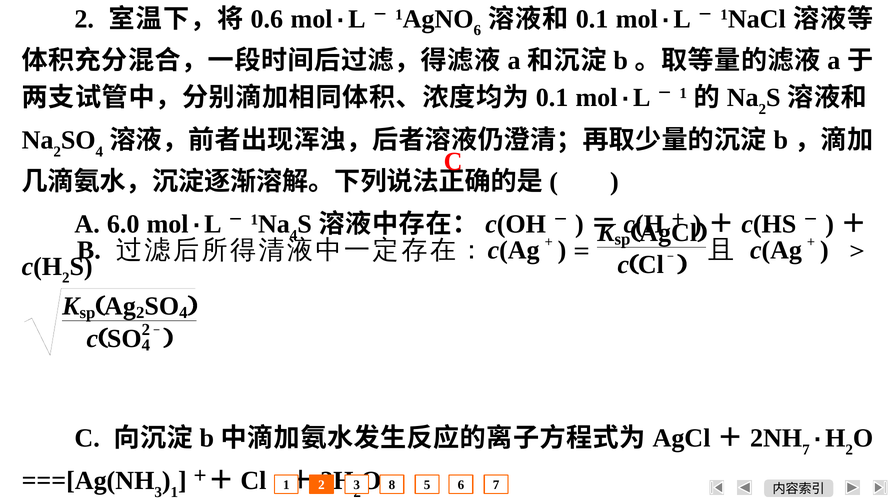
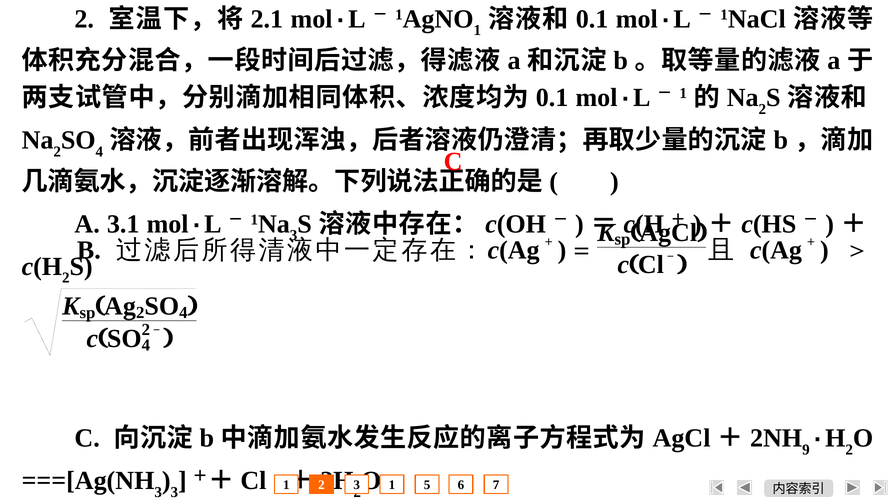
0.6: 0.6 -> 2.1 (267, 19)
6: 6 -> 1 (477, 30)
6.0: 6.0 -> 3.1 (123, 224)
4: 4 -> 3 (294, 235)
7: 7 -> 9 (806, 449)
1: 1 -> 3 (174, 492)
8: 8 -> 1 (392, 485)
